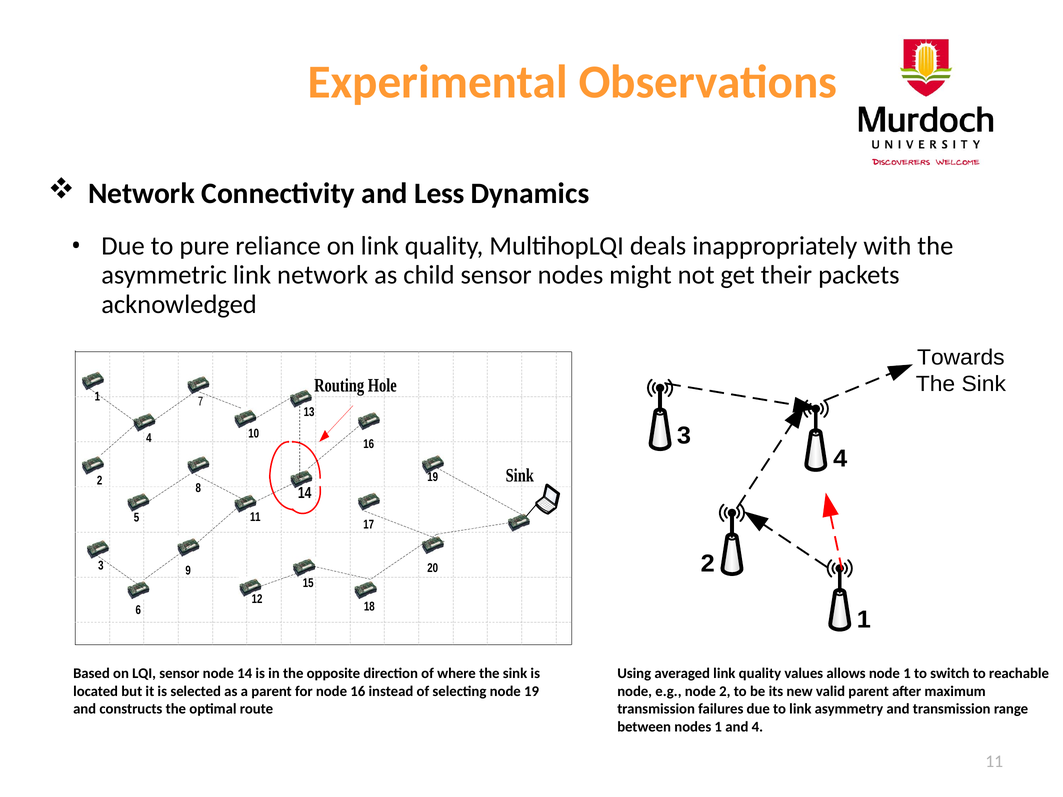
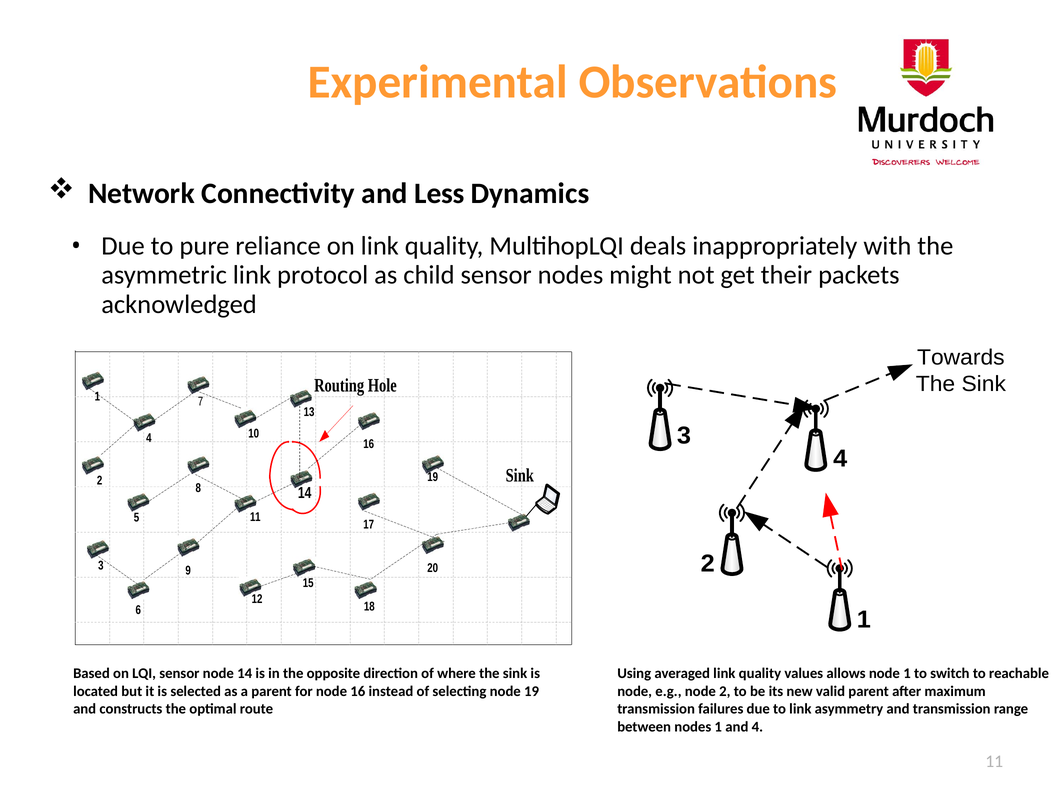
link network: network -> protocol (323, 275)
